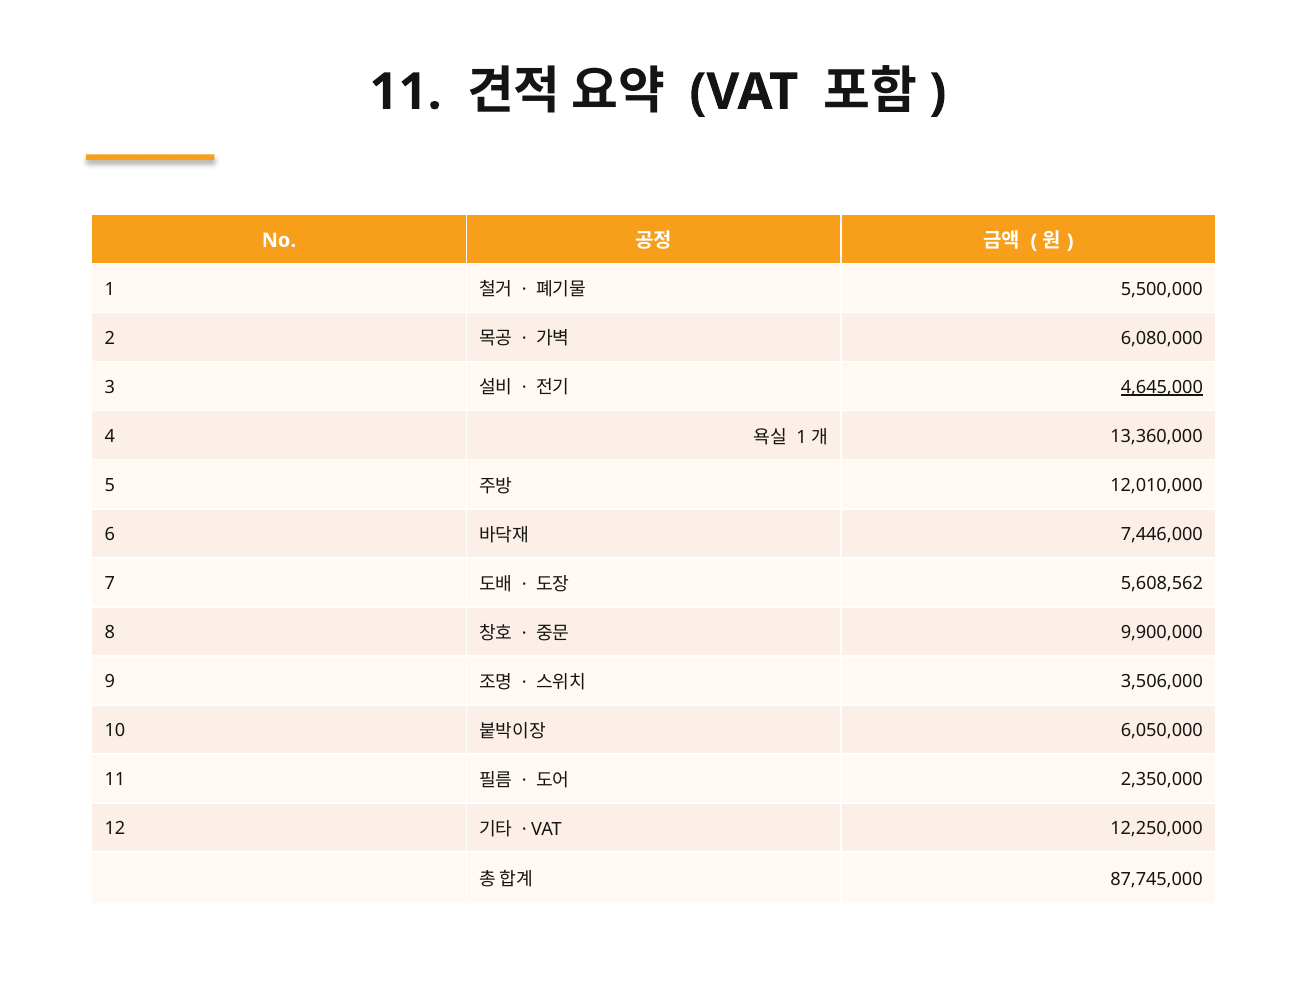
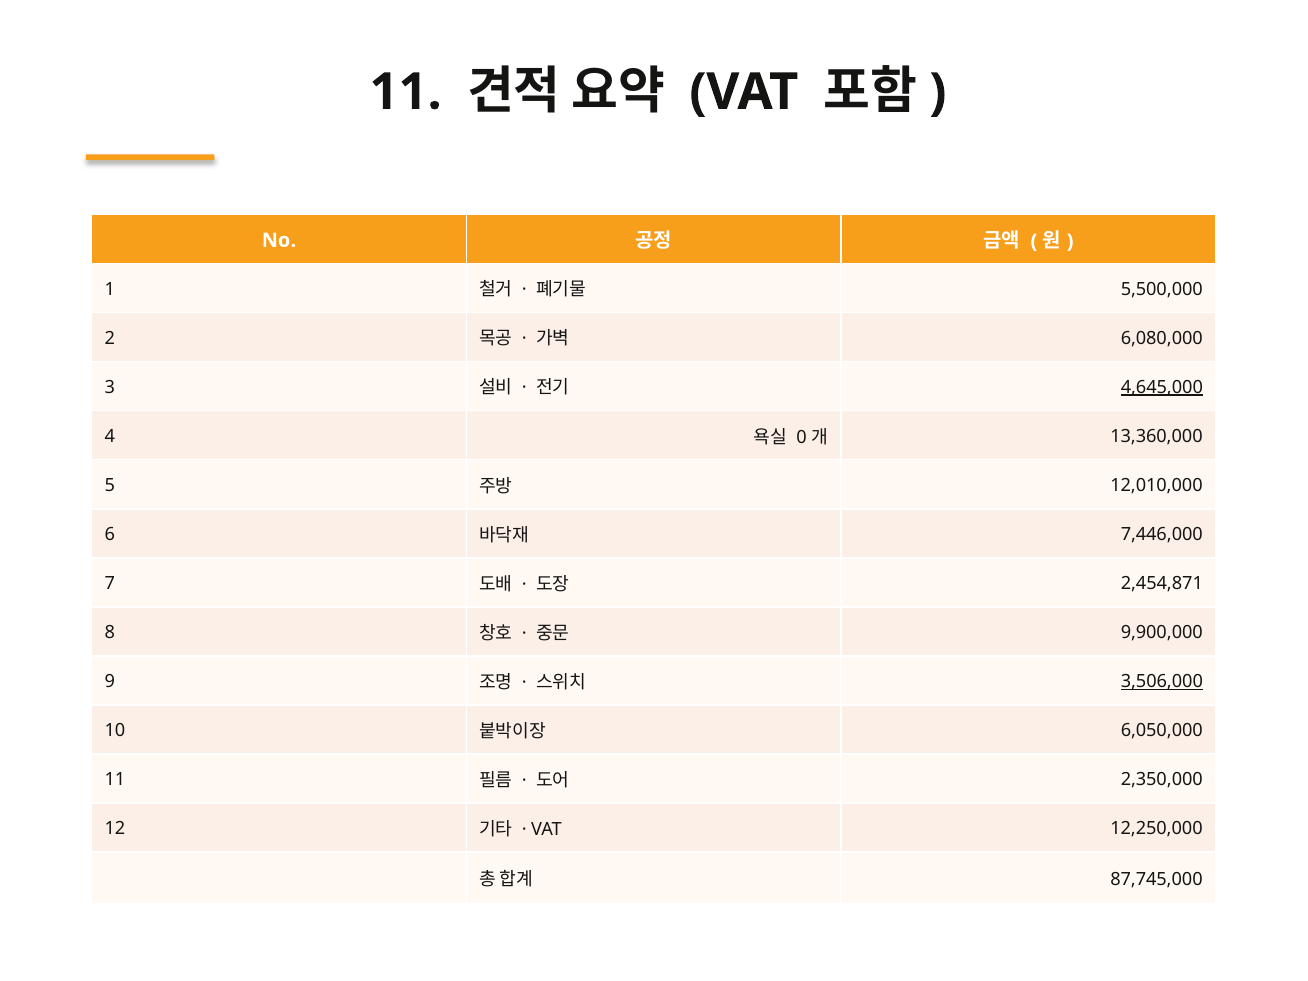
1: 1 -> 0 (801, 437)
5,608,562: 5,608,562 -> 2,454,871 (1162, 583)
3,506,000 underline: none -> present (1162, 681)
